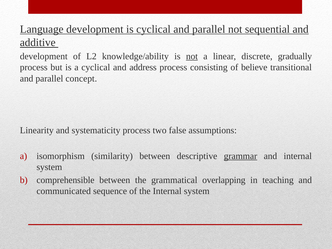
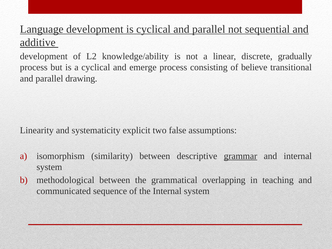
not underline: present -> none (192, 56)
address: address -> emerge (143, 67)
concept: concept -> drawing (81, 79)
systematicity process: process -> explicit (137, 130)
comprehensible: comprehensible -> methodological (65, 180)
